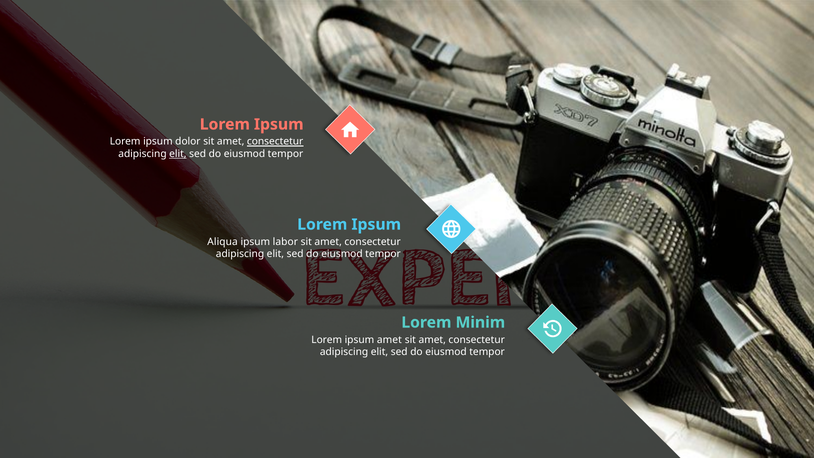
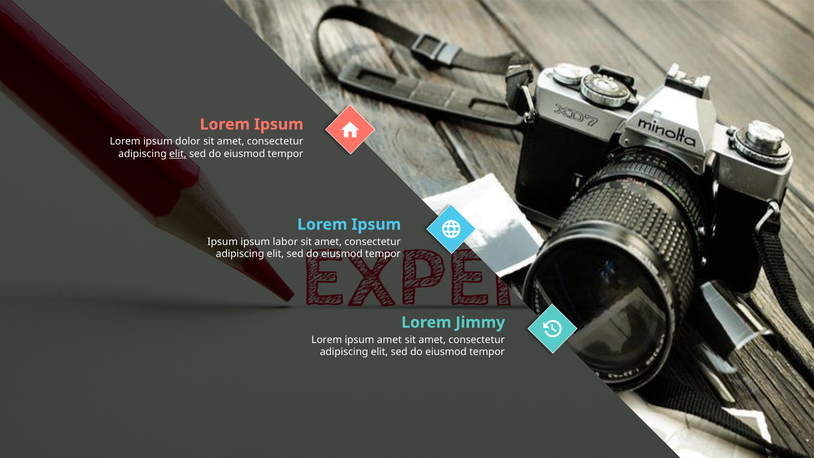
consectetur underline: present -> none (275, 142)
Aliqua: Aliqua -> Ipsum (223, 242)
Minim: Minim -> Jimmy (480, 322)
